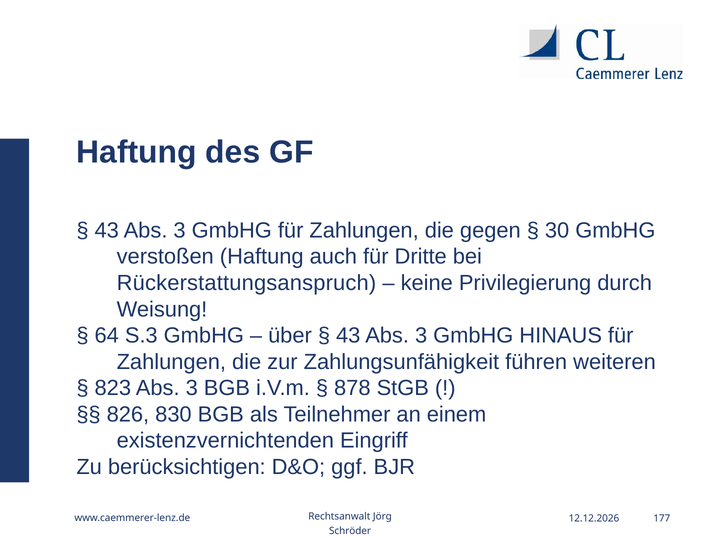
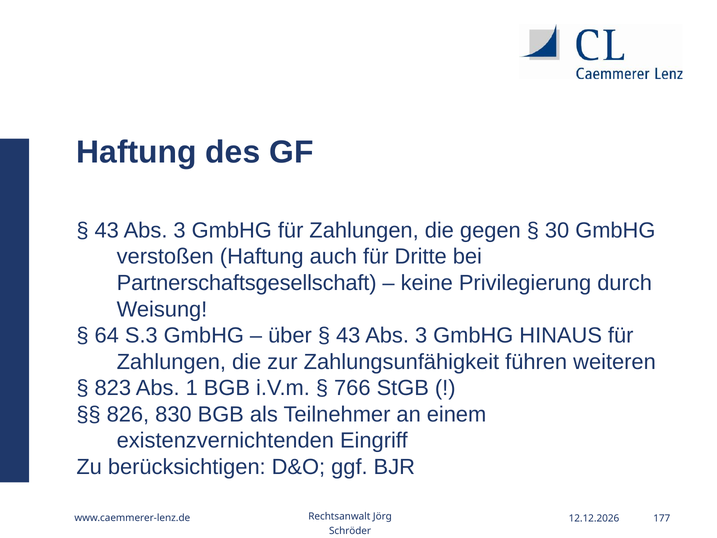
Rückerstattungsanspruch: Rückerstattungsanspruch -> Partnerschaftsgesellschaft (247, 283)
823 Abs 3: 3 -> 1 (192, 388)
878: 878 -> 766 (352, 388)
